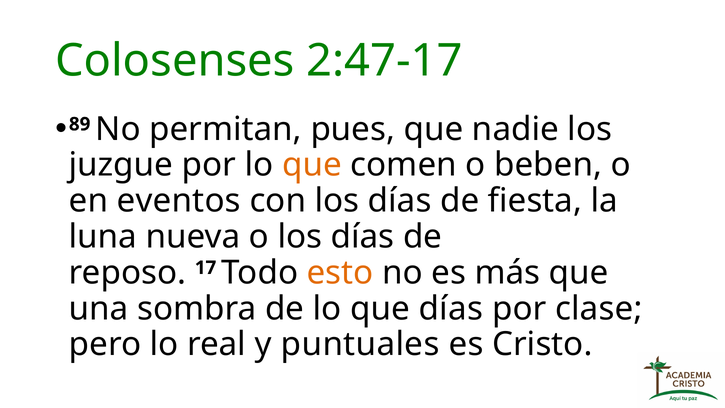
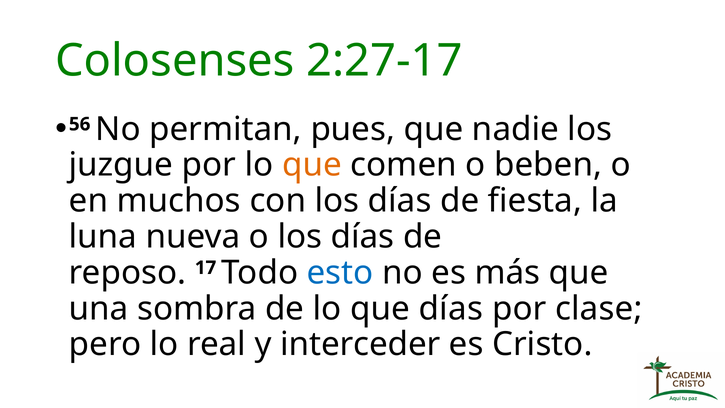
2:47-17: 2:47-17 -> 2:27-17 (385, 61)
89: 89 -> 56 (80, 124)
eventos: eventos -> muchos (179, 201)
esto colour: orange -> blue (340, 273)
puntuales: puntuales -> interceder (360, 344)
